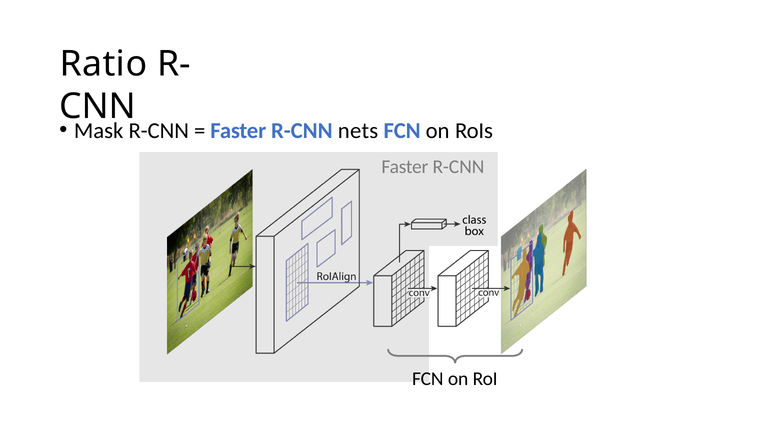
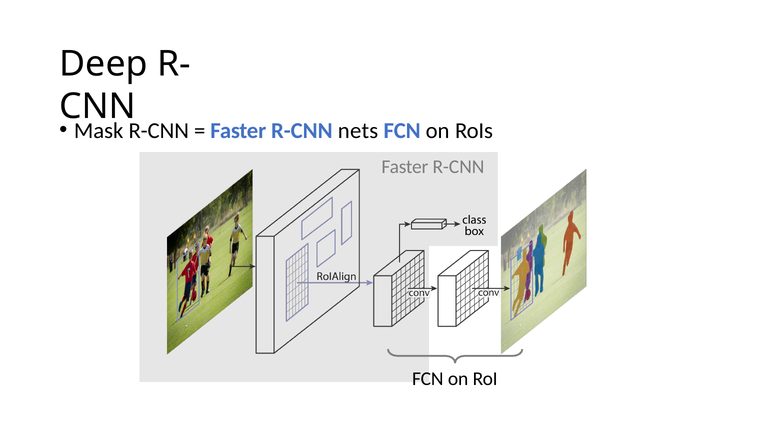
Ratio: Ratio -> Deep (104, 64)
